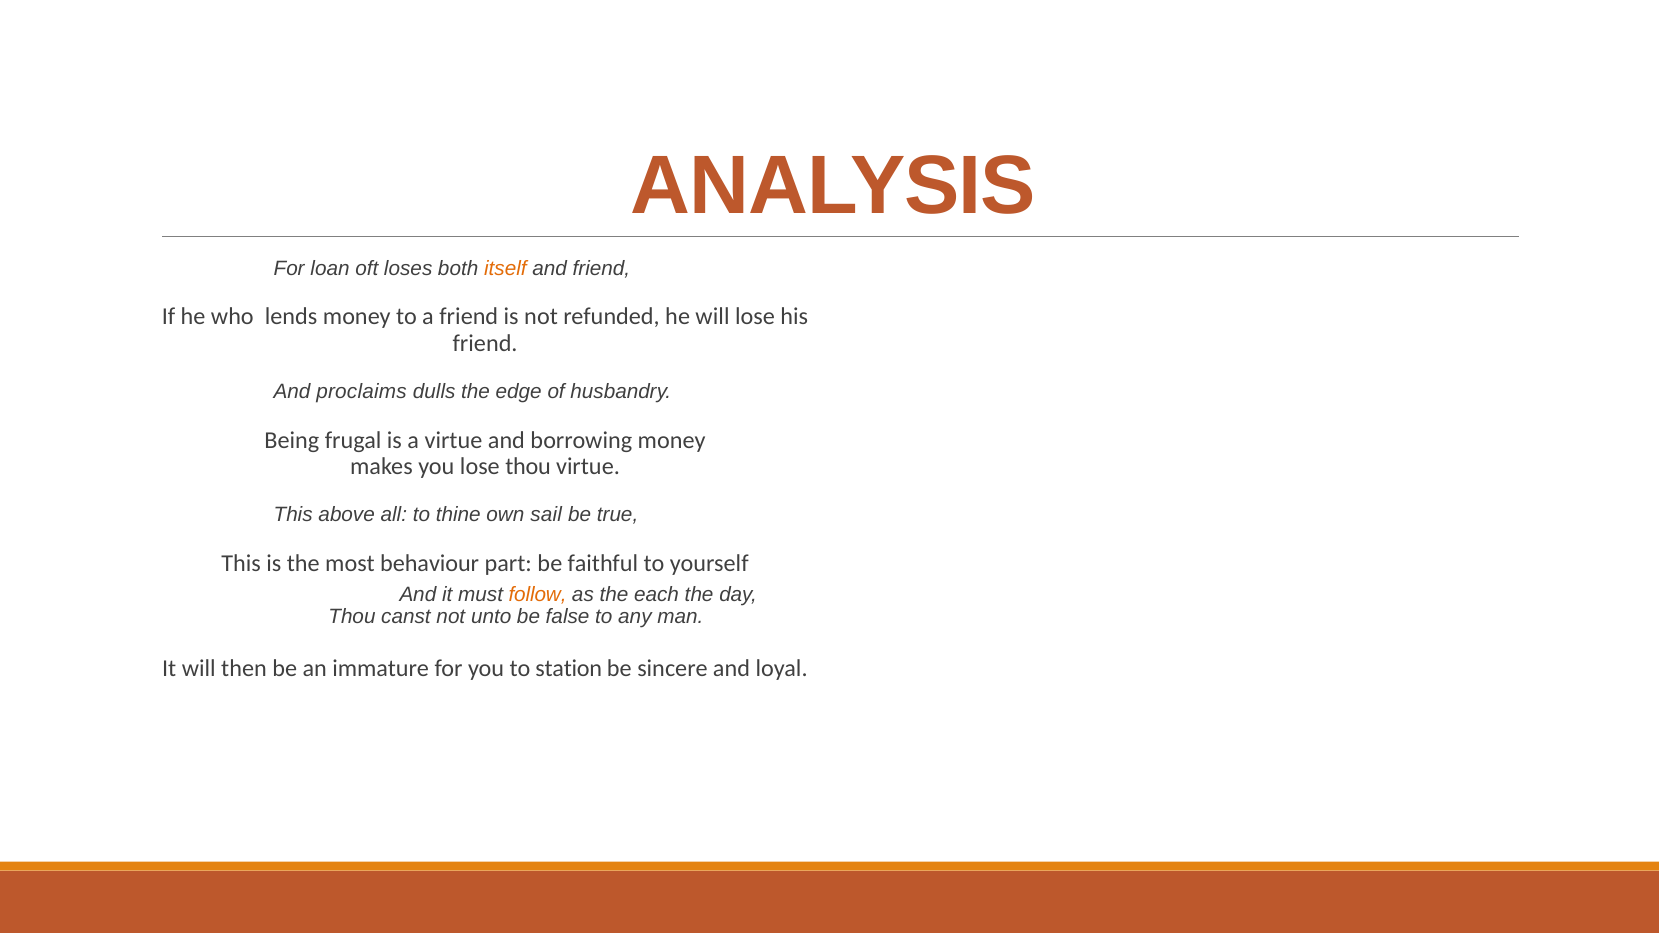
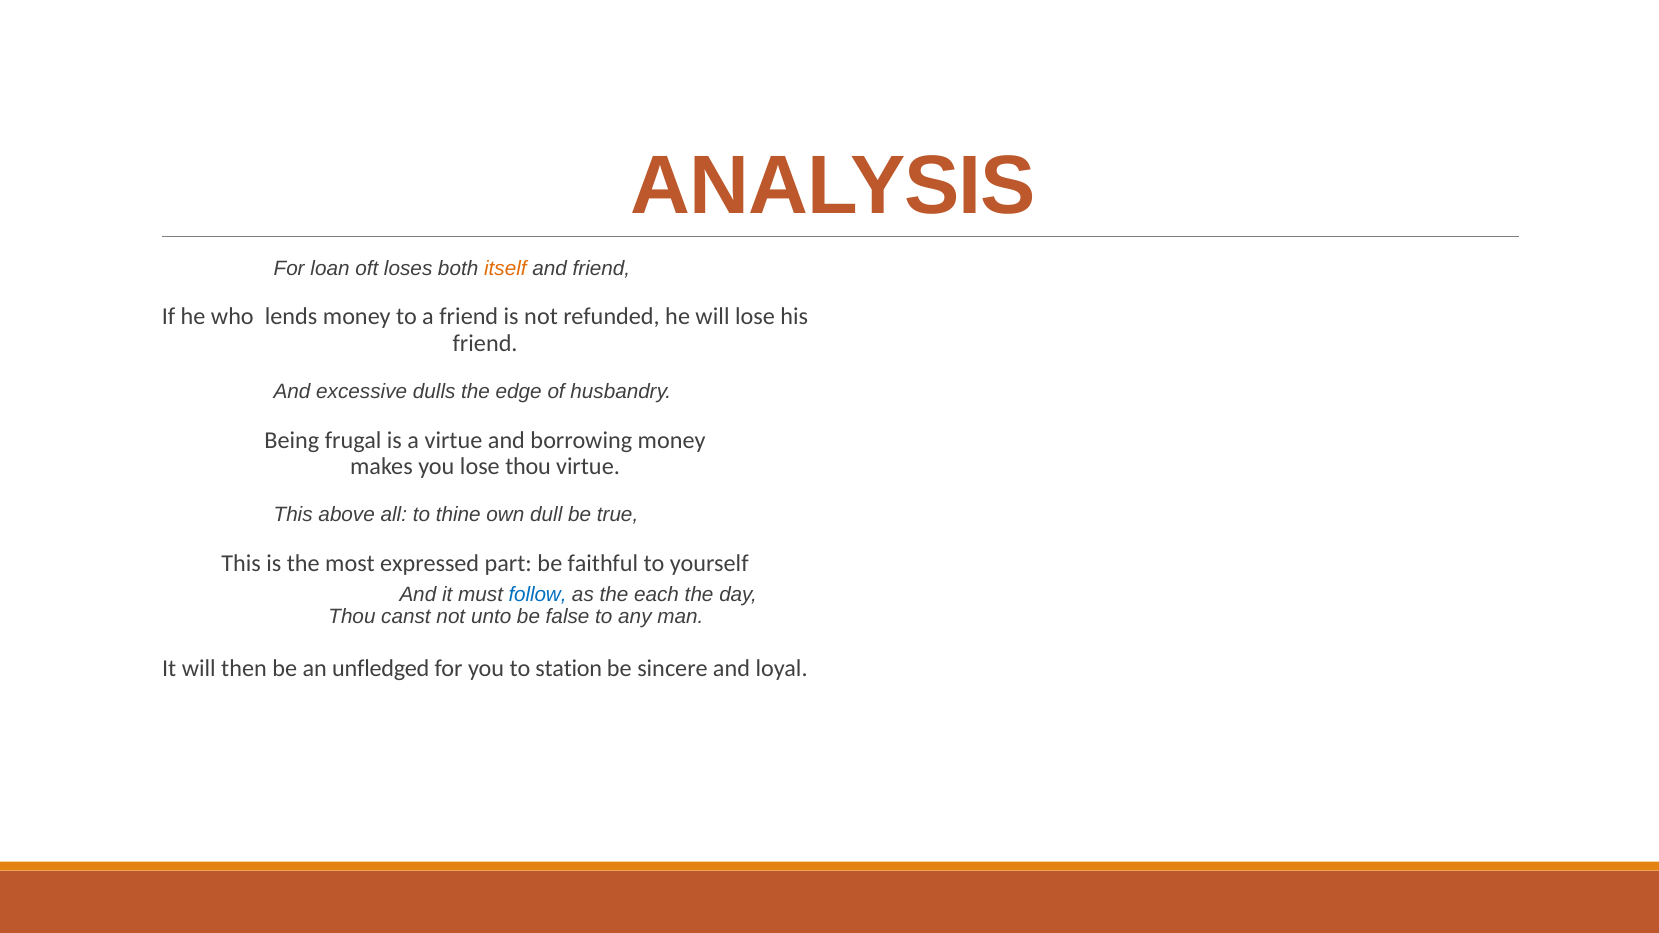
proclaims: proclaims -> excessive (362, 392)
sail: sail -> dull (546, 515)
behaviour: behaviour -> expressed (430, 563)
follow colour: orange -> blue (538, 595)
immature: immature -> unfledged (381, 669)
